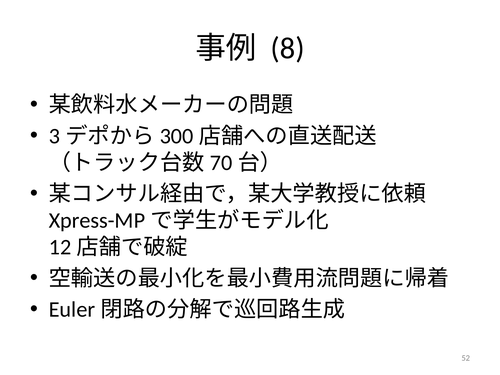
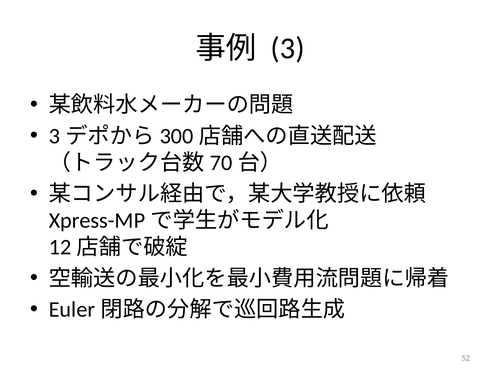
8: 8 -> 3 (288, 48)
